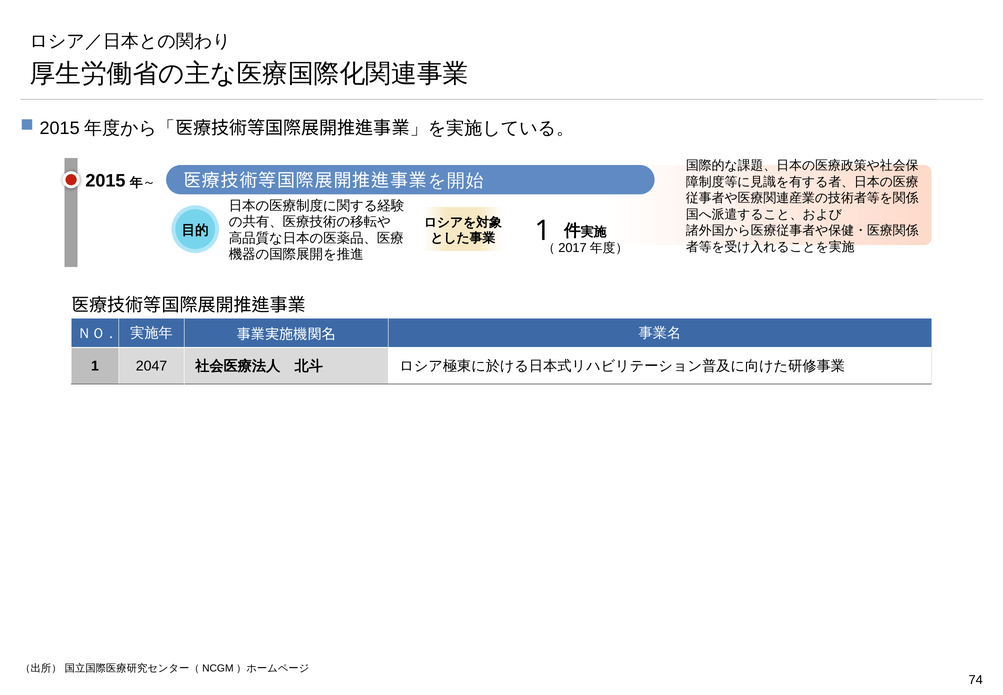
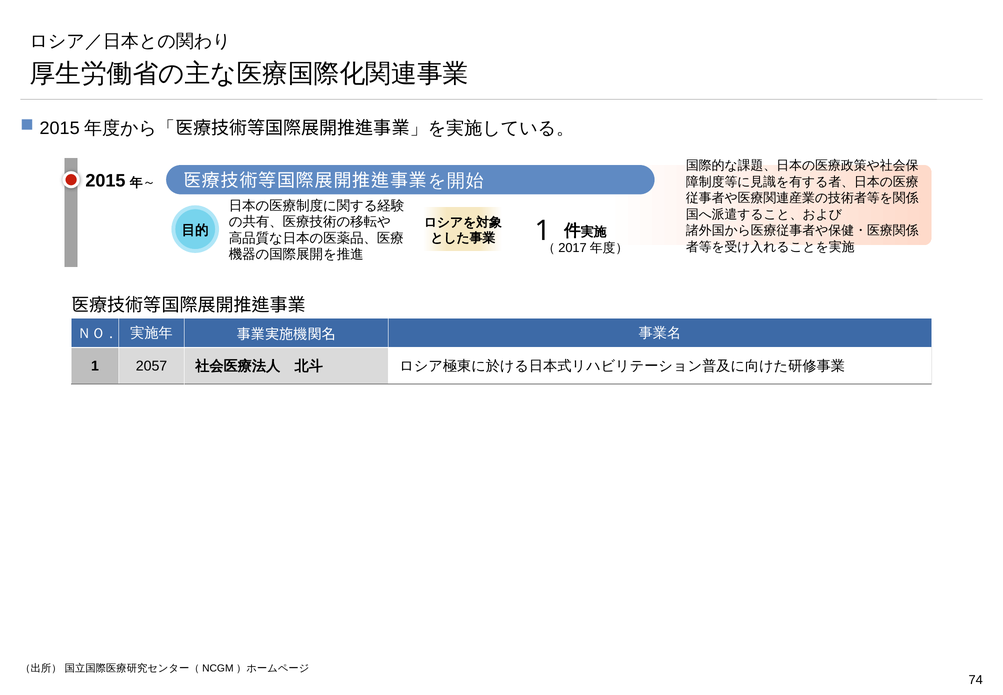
2047: 2047 -> 2057 (152, 366)
